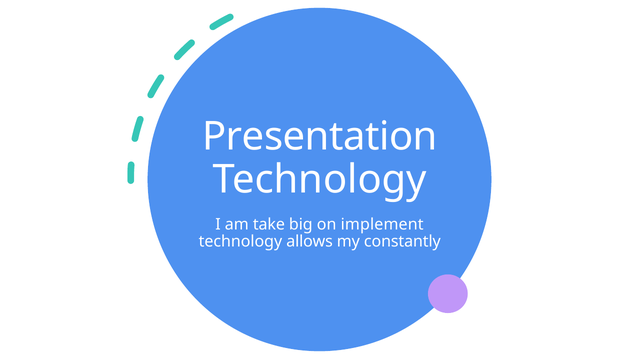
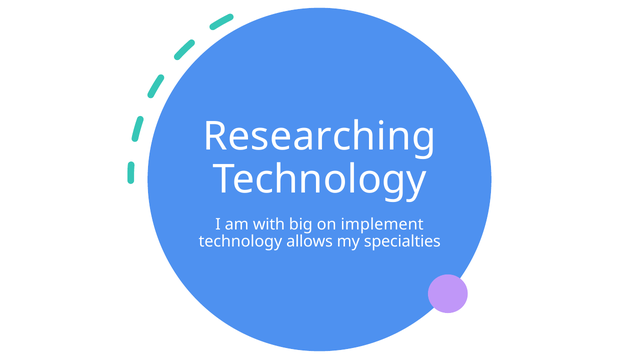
Presentation: Presentation -> Researching (320, 137)
take: take -> with (269, 225)
constantly: constantly -> specialties (402, 242)
